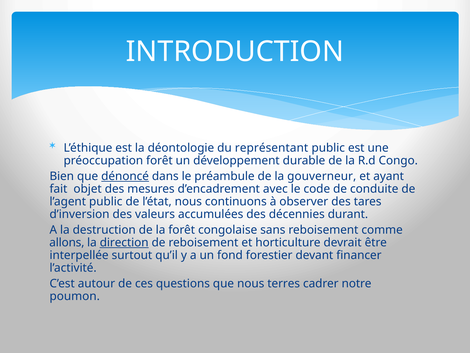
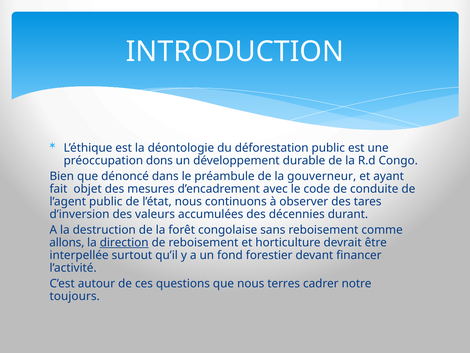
représentant: représentant -> déforestation (272, 148)
préoccupation forêt: forêt -> dons (159, 160)
dénoncé underline: present -> none (125, 176)
poumon: poumon -> toujours (75, 296)
